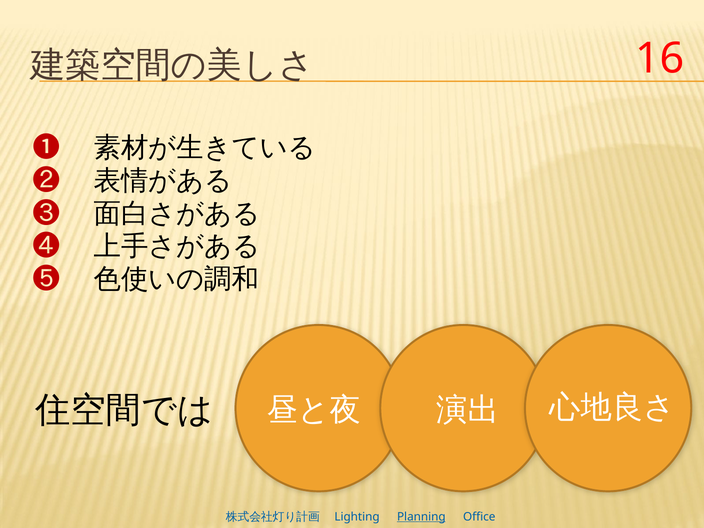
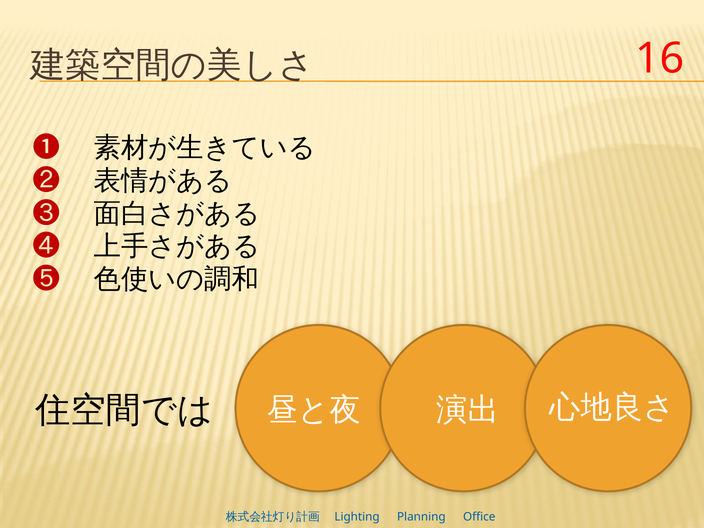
Planning underline: present -> none (421, 517)
